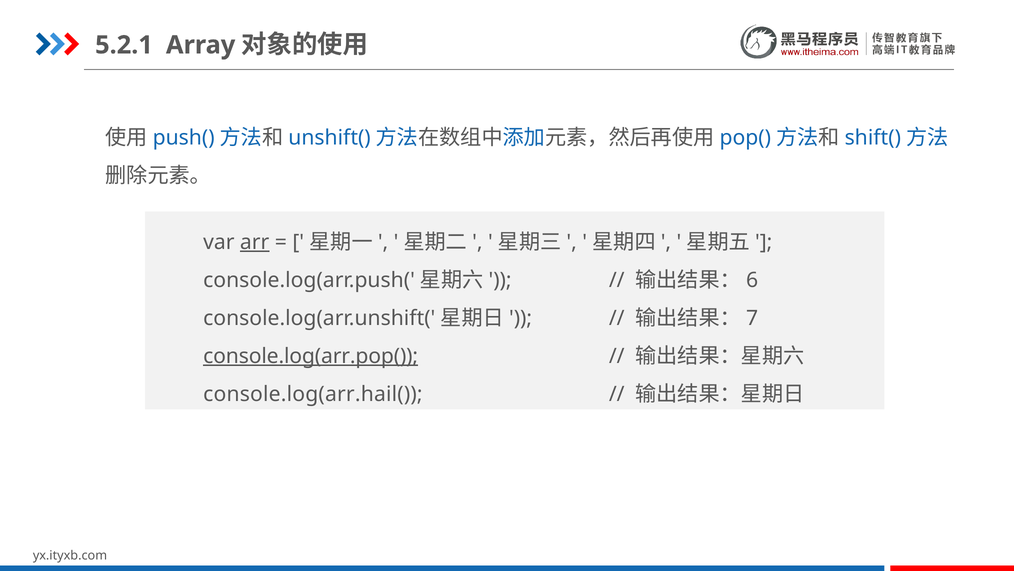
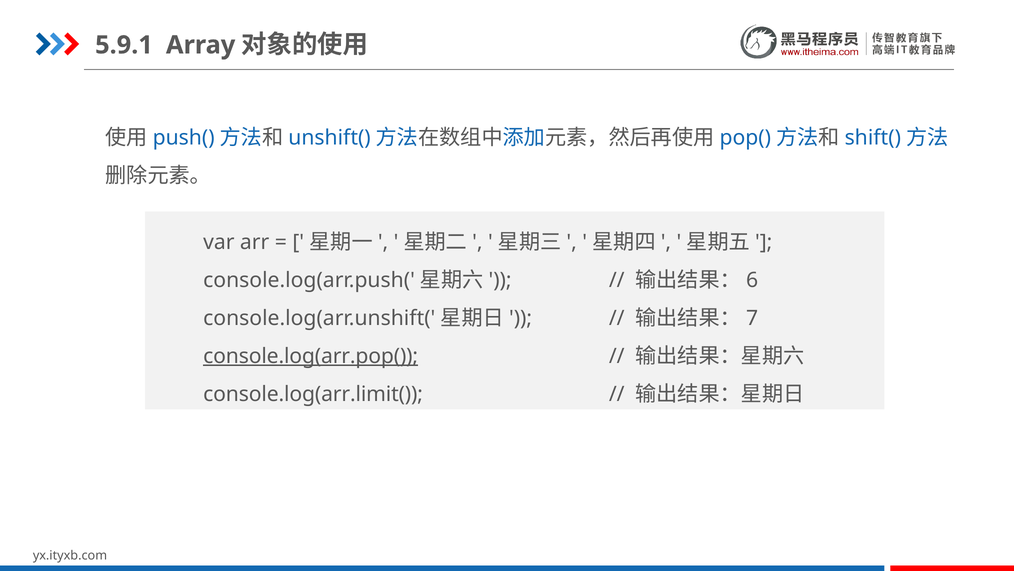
5.2.1: 5.2.1 -> 5.9.1 (124, 45)
arr underline: present -> none (255, 242)
console.log(arr.hail(: console.log(arr.hail( -> console.log(arr.limit( (313, 394)
